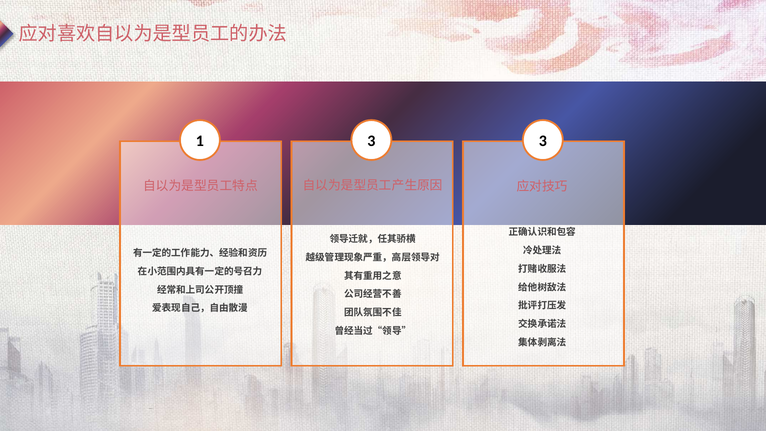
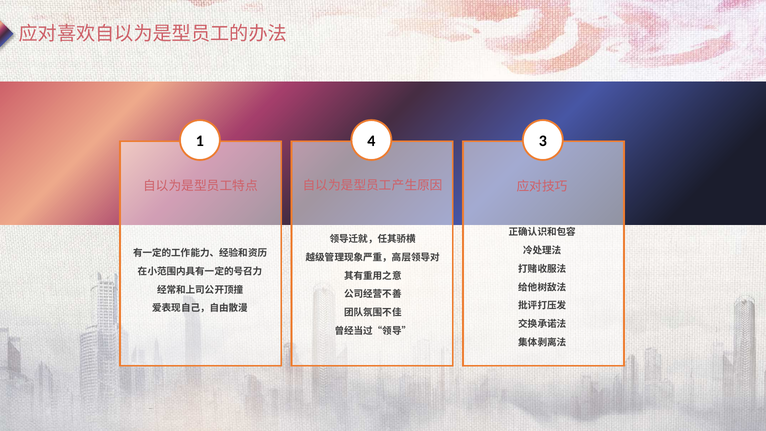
1 3: 3 -> 4 (371, 141)
